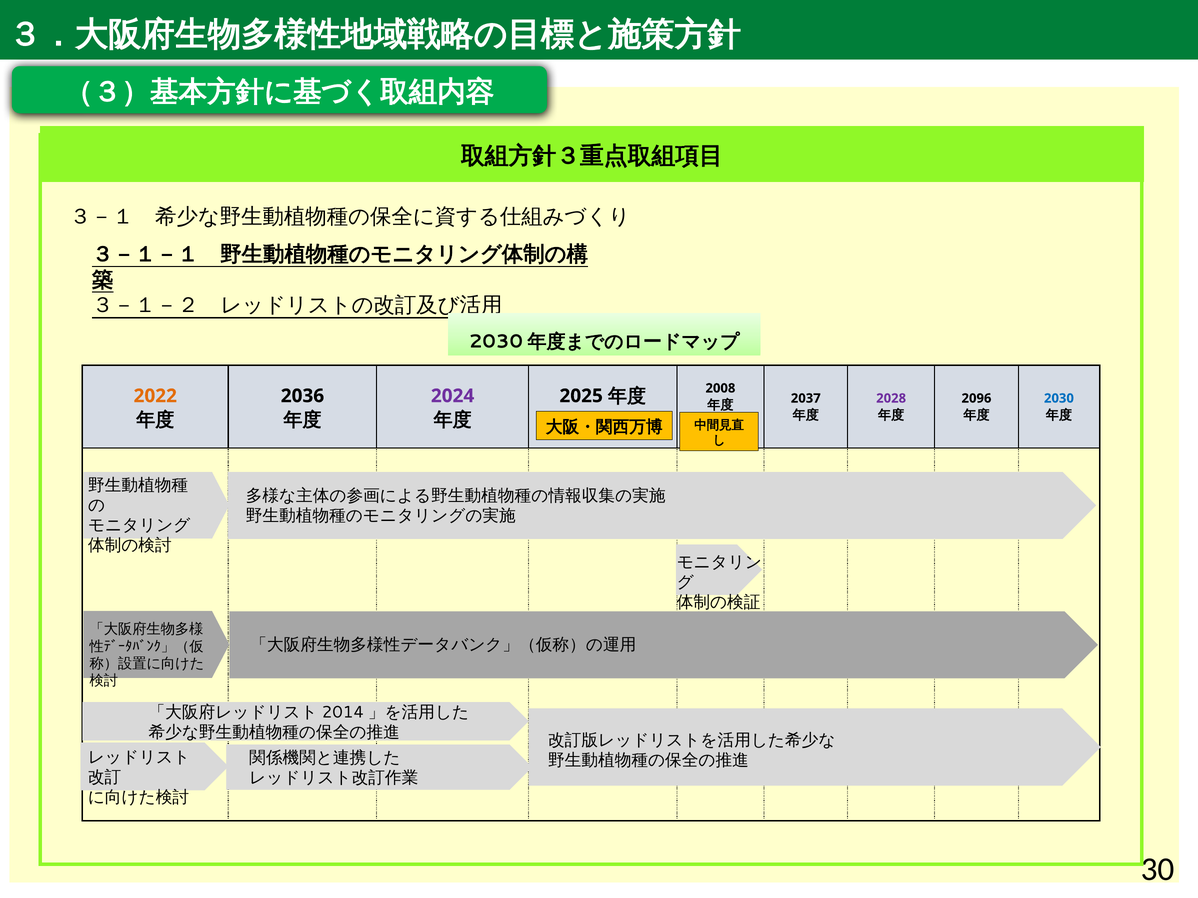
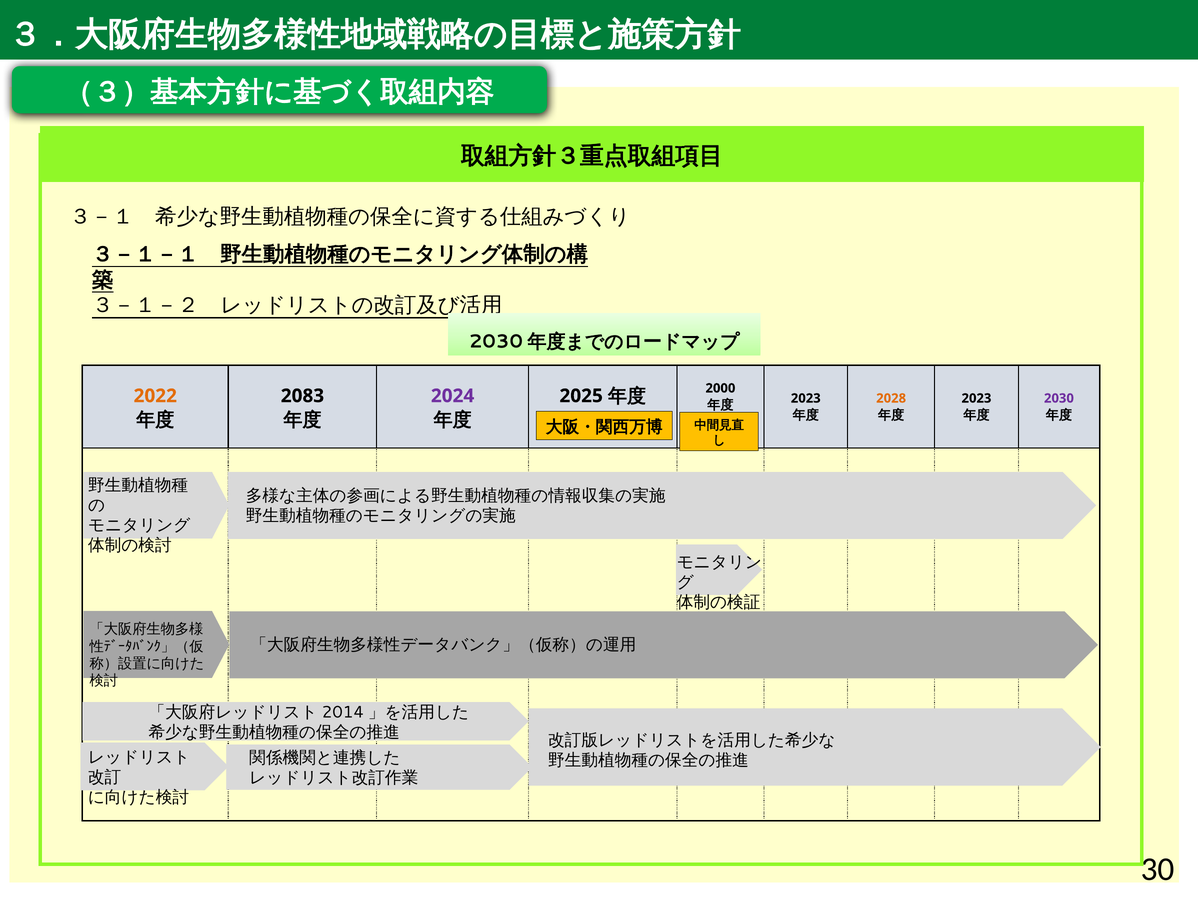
2036: 2036 -> 2083 (302, 396)
2008: 2008 -> 2000 (720, 388)
2028 colour: purple -> orange (891, 399)
2096: 2096 -> 2023 (976, 399)
2030 colour: blue -> purple (1059, 399)
2037: 2037 -> 2023 (806, 399)
